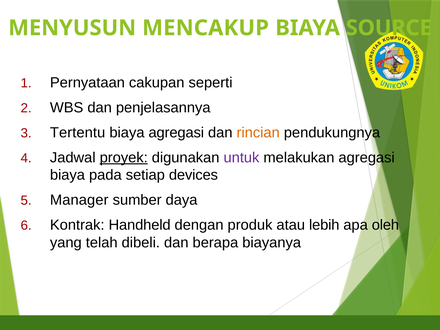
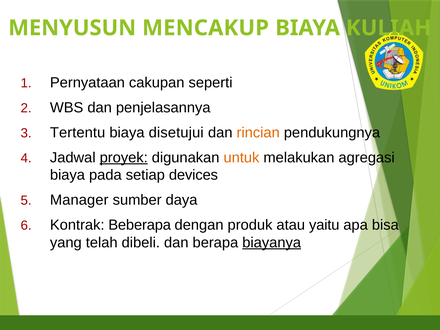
SOURCE: SOURCE -> KULIAH (389, 28)
biaya agregasi: agregasi -> disetujui (176, 133)
untuk colour: purple -> orange (241, 158)
Handheld: Handheld -> Beberapa (140, 225)
lebih: lebih -> yaitu (324, 225)
oleh: oleh -> bisa (385, 225)
biayanya underline: none -> present (272, 243)
